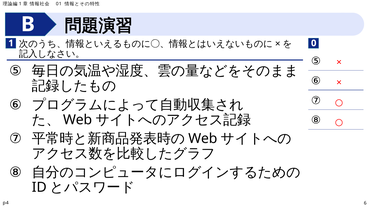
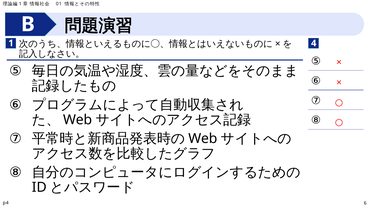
0: 0 -> 4 (314, 43)
